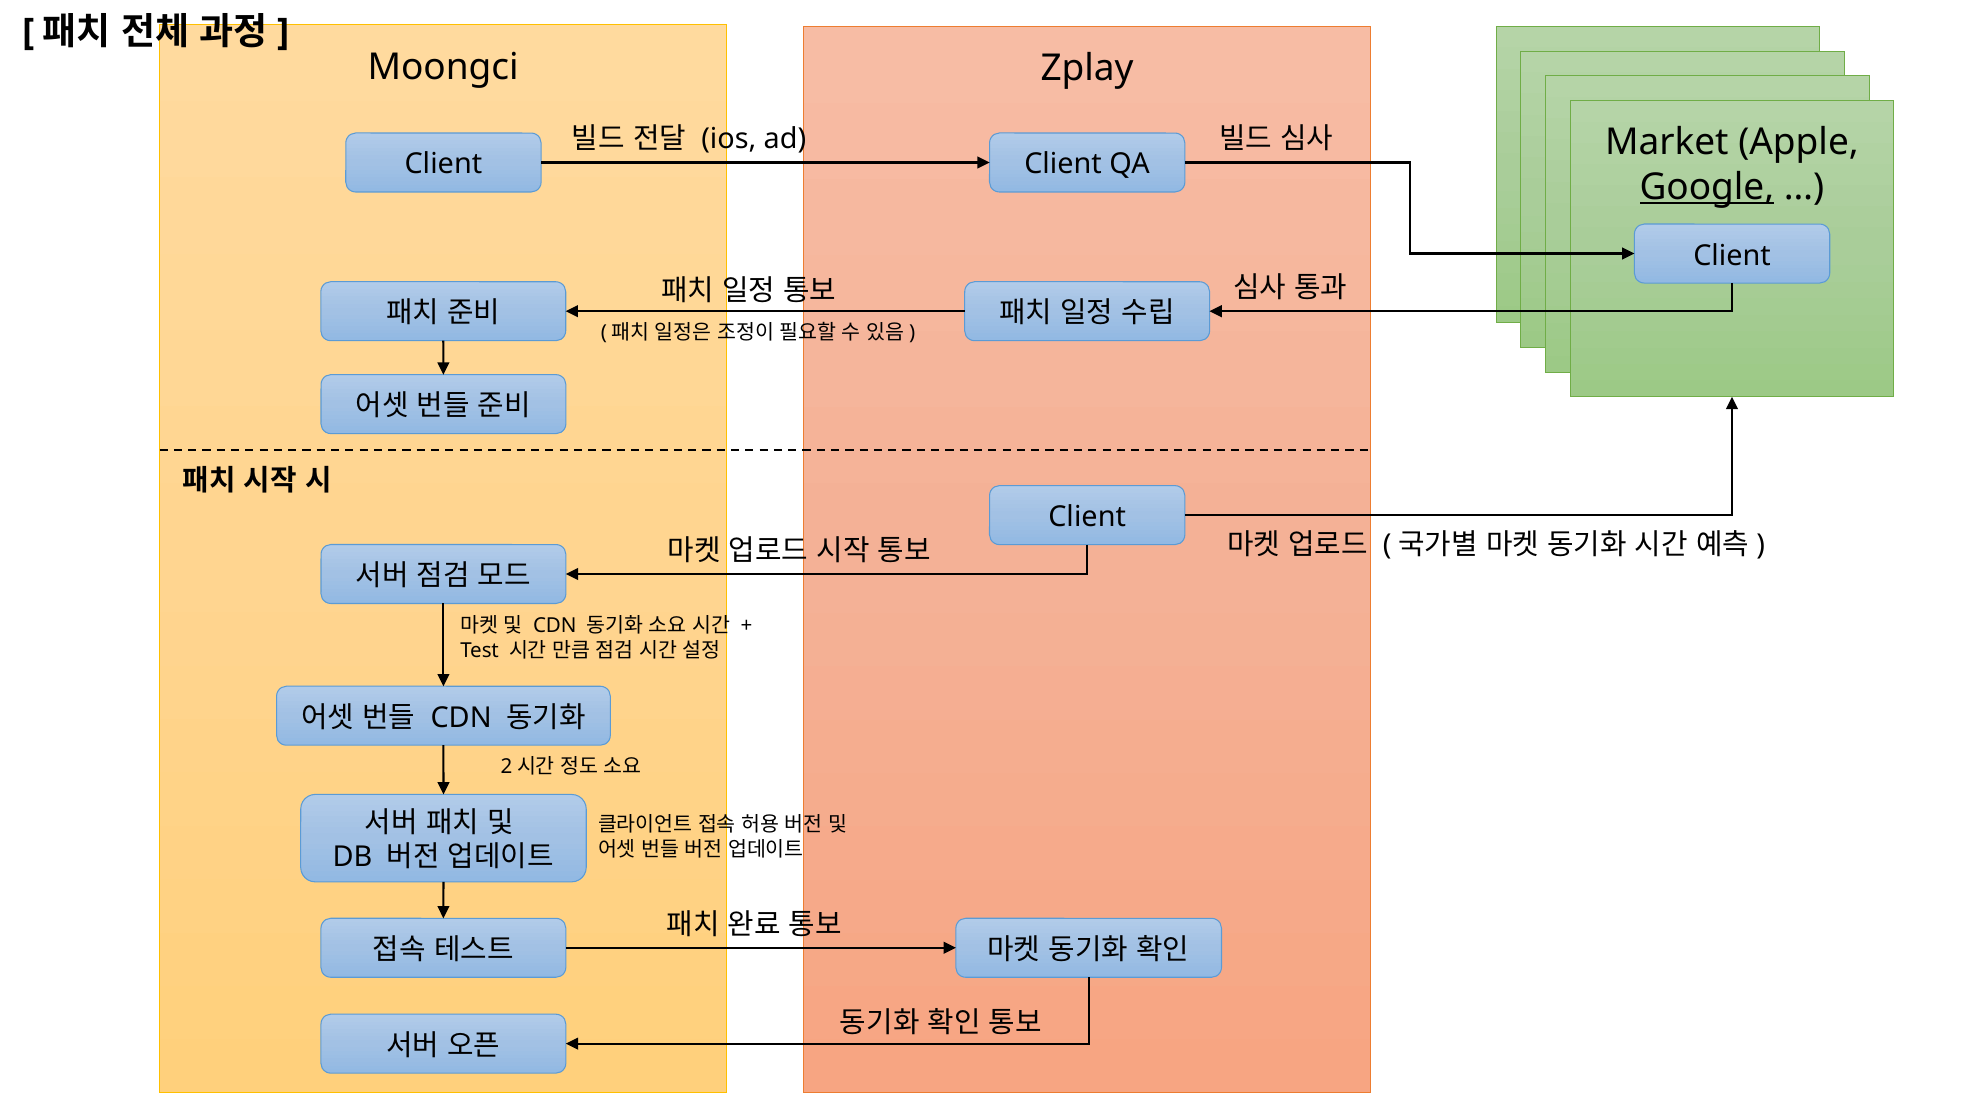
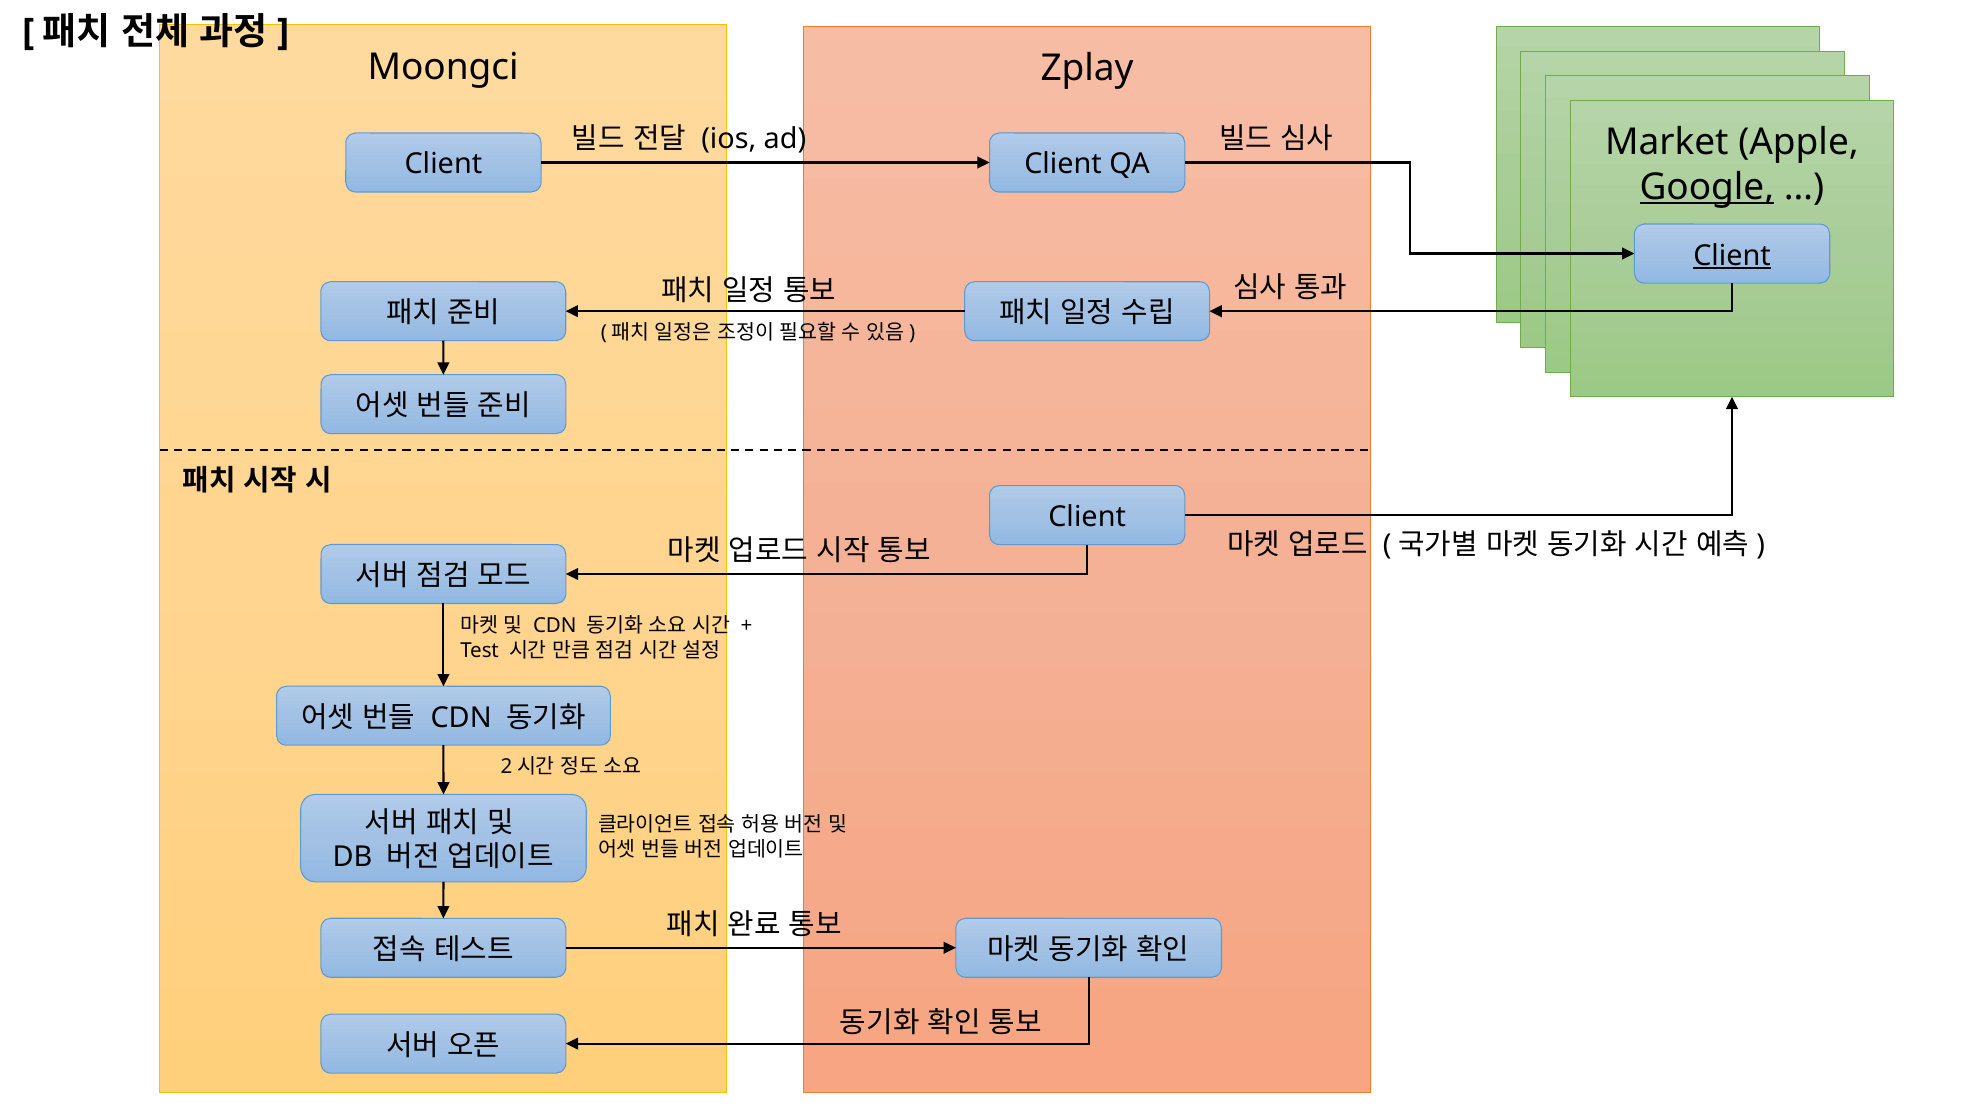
Client underline: none -> present (1732, 255)
